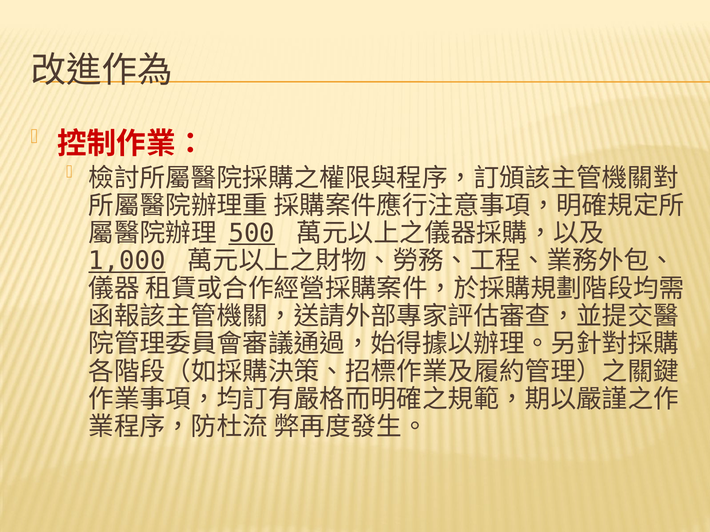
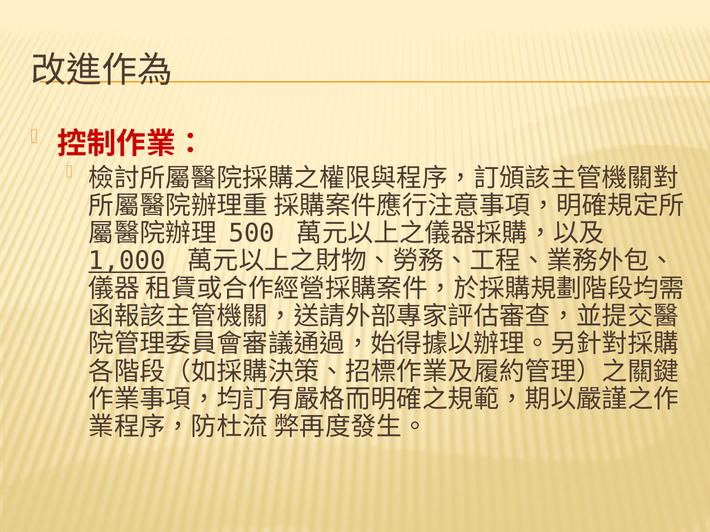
500 underline: present -> none (252, 234)
